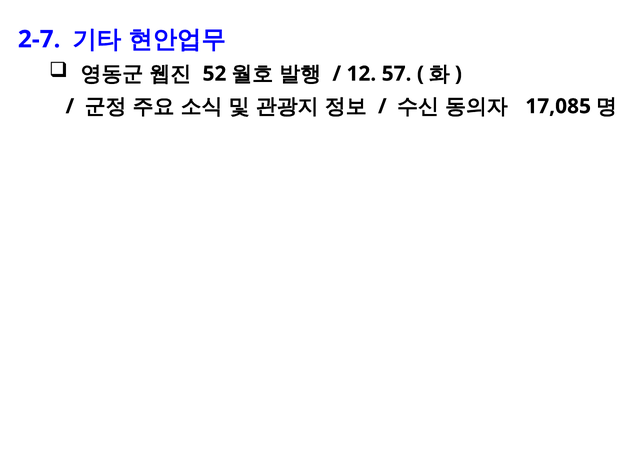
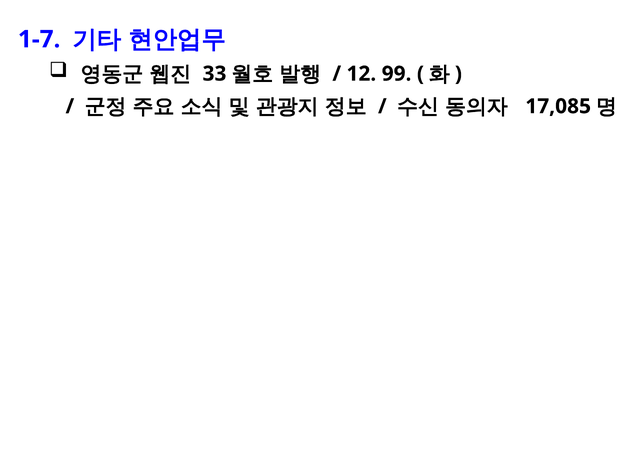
2-7: 2-7 -> 1-7 (39, 39)
52: 52 -> 33 (214, 74)
57: 57 -> 99 (397, 74)
